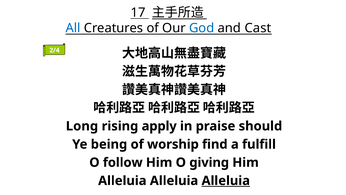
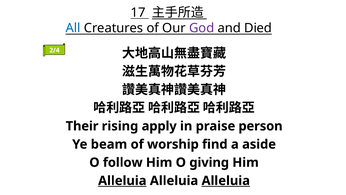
God colour: blue -> purple (202, 28)
Cast: Cast -> Died (258, 28)
Long: Long -> Their (82, 126)
should: should -> person (261, 126)
being: being -> beam (109, 144)
fulfill: fulfill -> aside (259, 144)
Alleluia underline: none -> present (122, 180)
